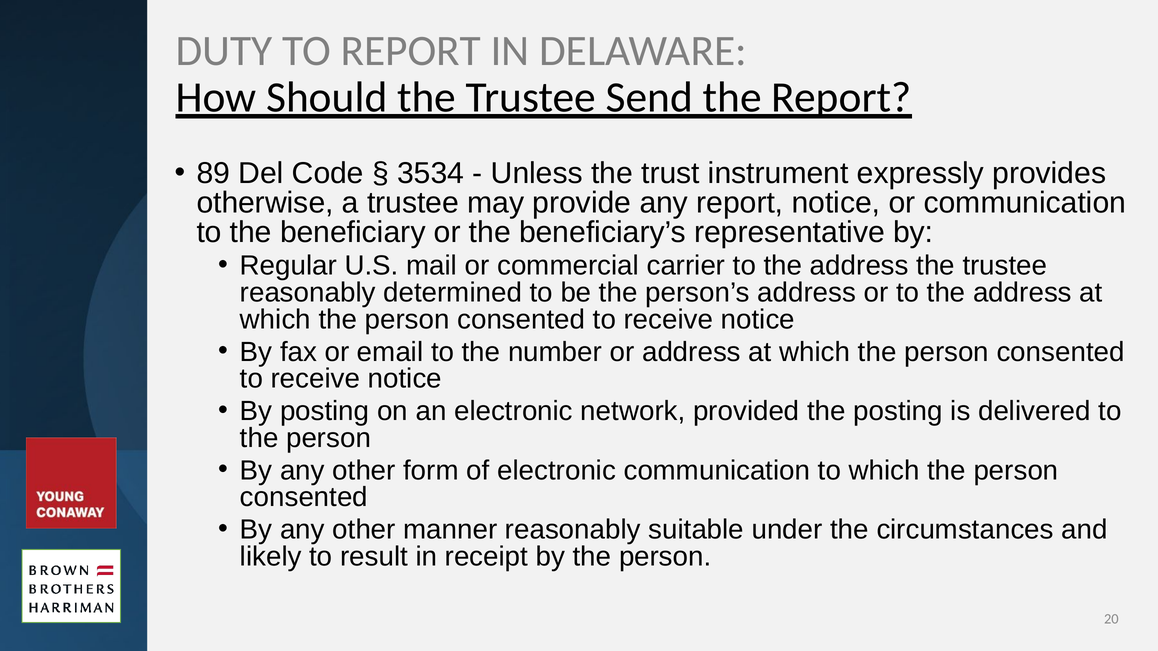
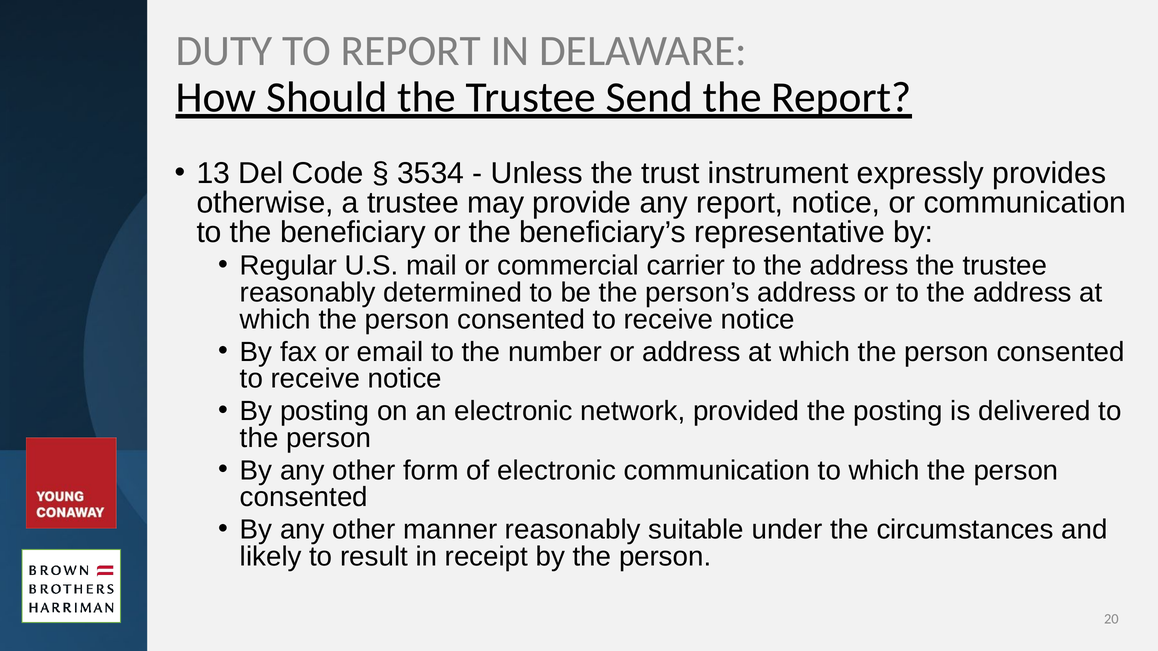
89: 89 -> 13 (213, 174)
